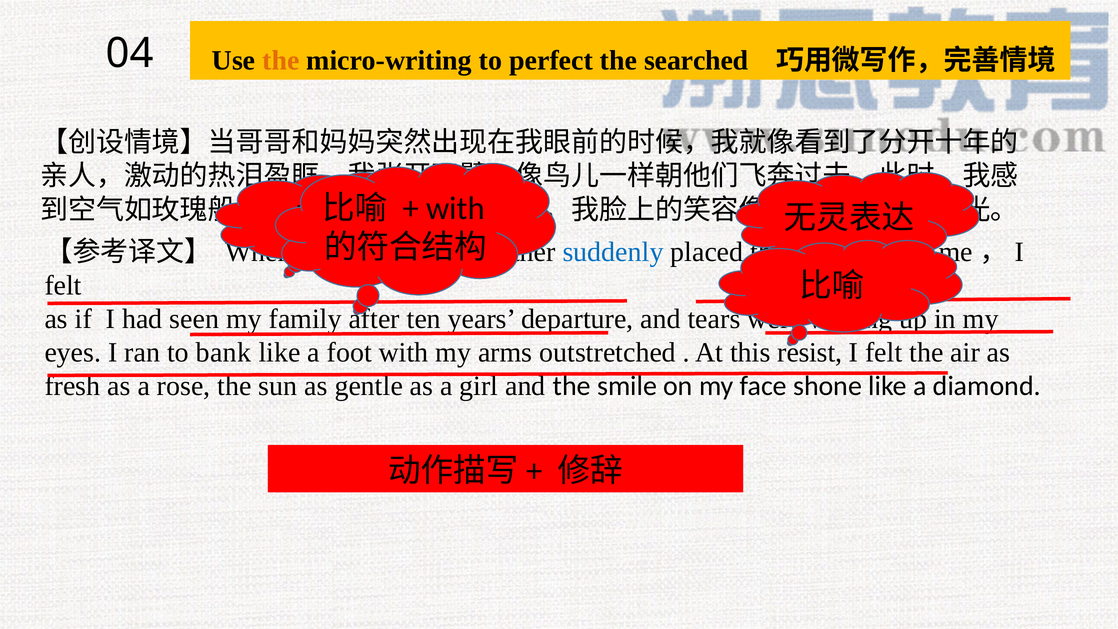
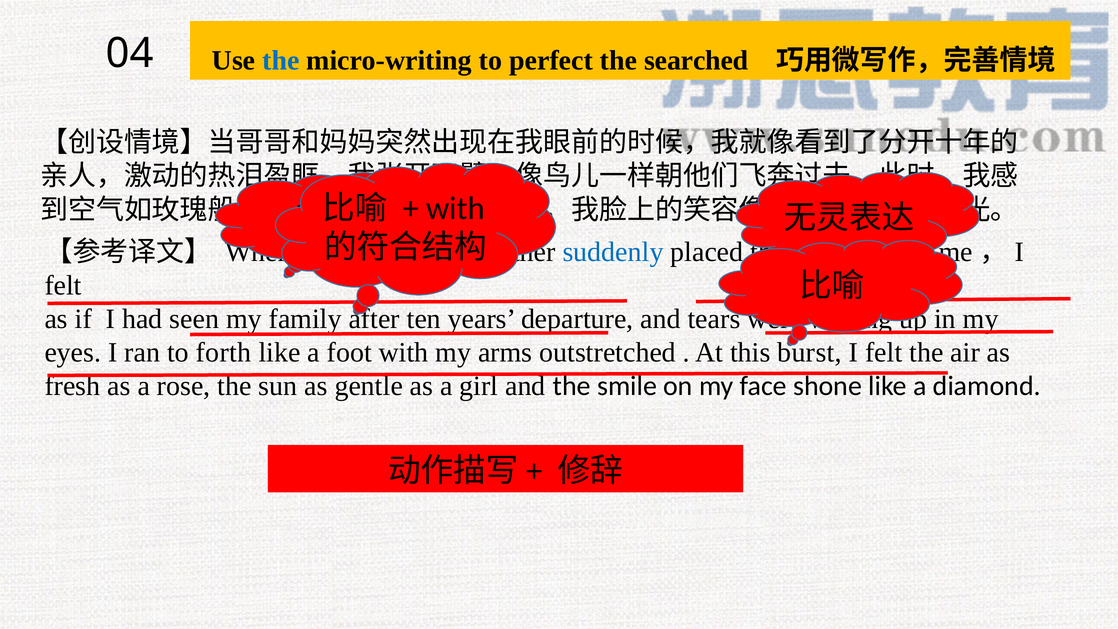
the colour: orange -> blue (281, 61)
bank: bank -> forth (224, 352)
resist: resist -> burst (810, 352)
